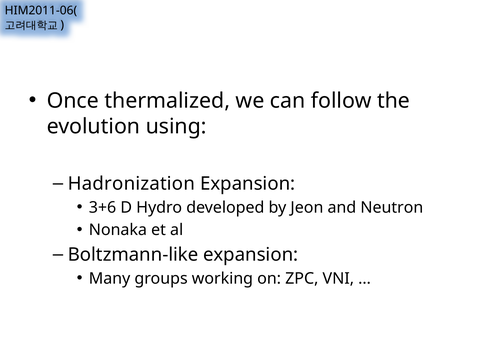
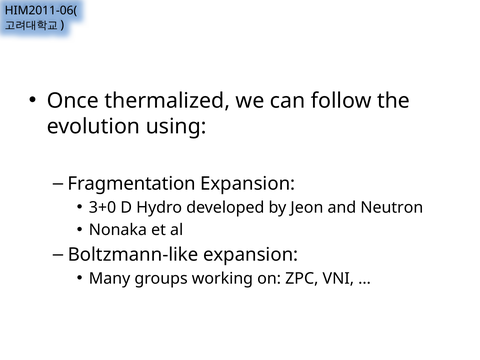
Hadronization: Hadronization -> Fragmentation (132, 184)
3+6: 3+6 -> 3+0 (103, 208)
